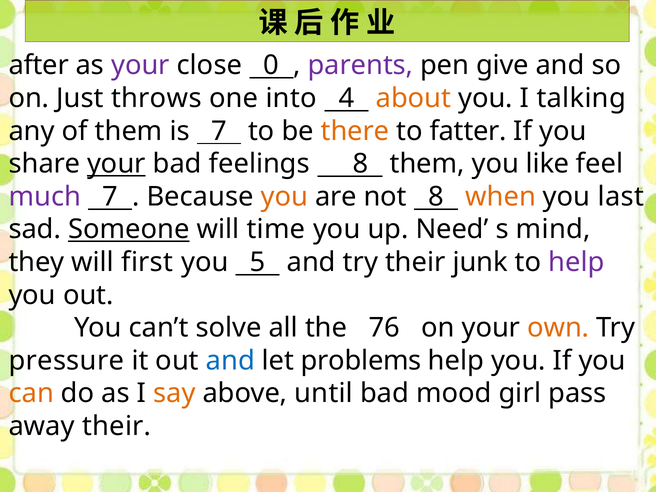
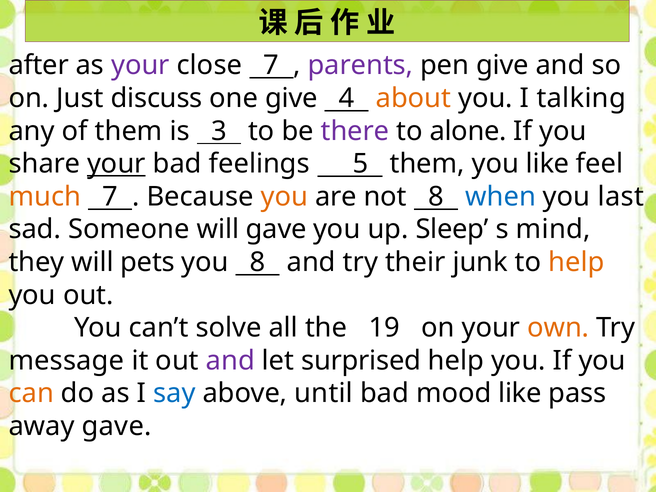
close 0: 0 -> 7 (271, 65)
throws: throws -> discuss (157, 98)
one into: into -> give (291, 98)
is 7: 7 -> 3 (219, 131)
there colour: orange -> purple (355, 131)
fatter: fatter -> alone (468, 131)
feelings 8: 8 -> 5 (361, 164)
much colour: purple -> orange (45, 197)
when colour: orange -> blue (501, 197)
Someone underline: present -> none (129, 229)
will time: time -> gave (276, 229)
Need: Need -> Sleep (452, 229)
first: first -> pets (148, 262)
you 5: 5 -> 8 (258, 262)
help colour: purple -> orange (576, 262)
76: 76 -> 19 (384, 328)
pressure: pressure -> message (66, 361)
and colour: blue -> purple (230, 361)
problems: problems -> surprised (361, 361)
say colour: orange -> blue (174, 393)
mood girl: girl -> like (520, 393)
away their: their -> gave (117, 426)
